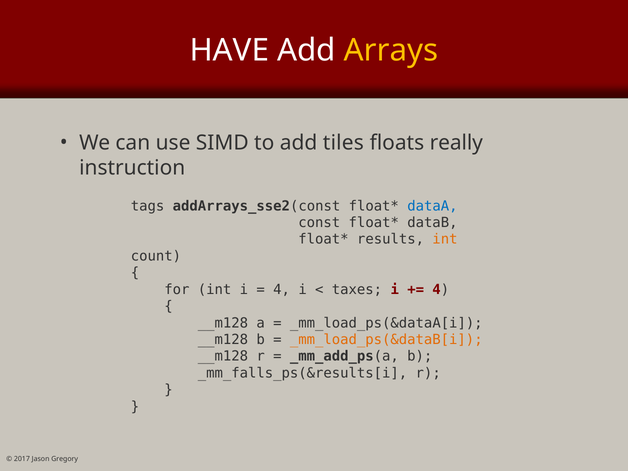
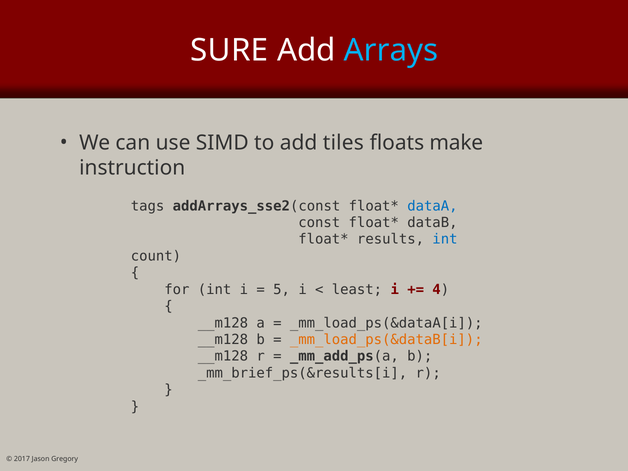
HAVE: HAVE -> SURE (229, 51)
Arrays colour: yellow -> light blue (391, 51)
really: really -> make (456, 143)
int colour: orange -> blue (445, 239)
4: 4 -> 5 (282, 290)
taxes: taxes -> least (357, 290)
_mm_falls_ps(&results[i: _mm_falls_ps(&results[i -> _mm_brief_ps(&results[i (303, 373)
